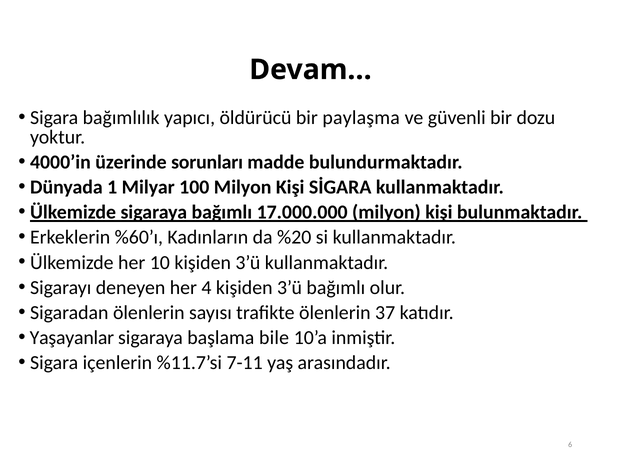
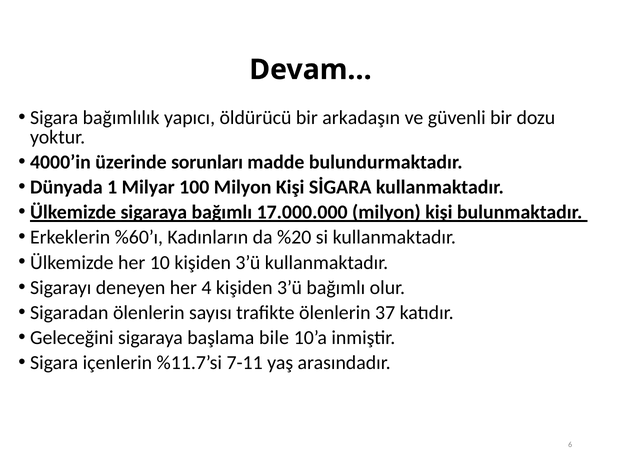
paylaşma: paylaşma -> arkadaşın (361, 118)
Yaşayanlar: Yaşayanlar -> Geleceğini (72, 338)
